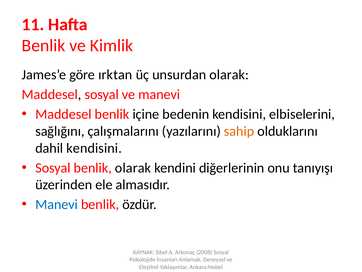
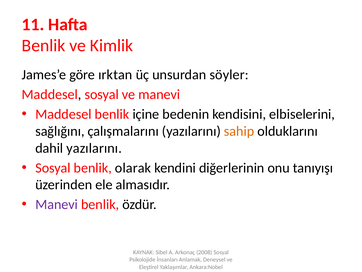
unsurdan olarak: olarak -> söyler (229, 75)
dahil kendisini: kendisini -> yazılarını (94, 148)
Manevi colour: blue -> purple (57, 204)
